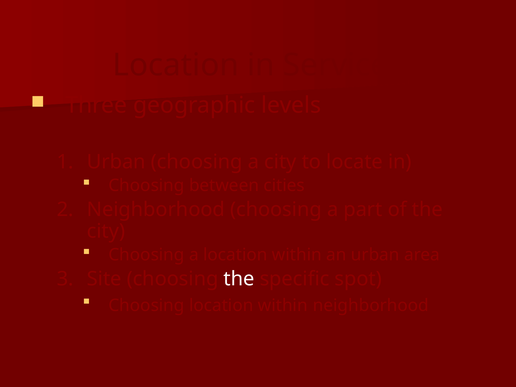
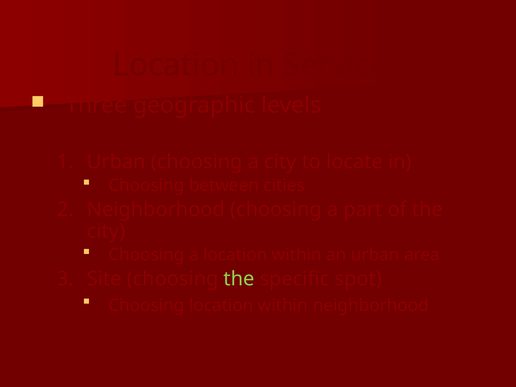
the colour: white -> light green (239, 279)
